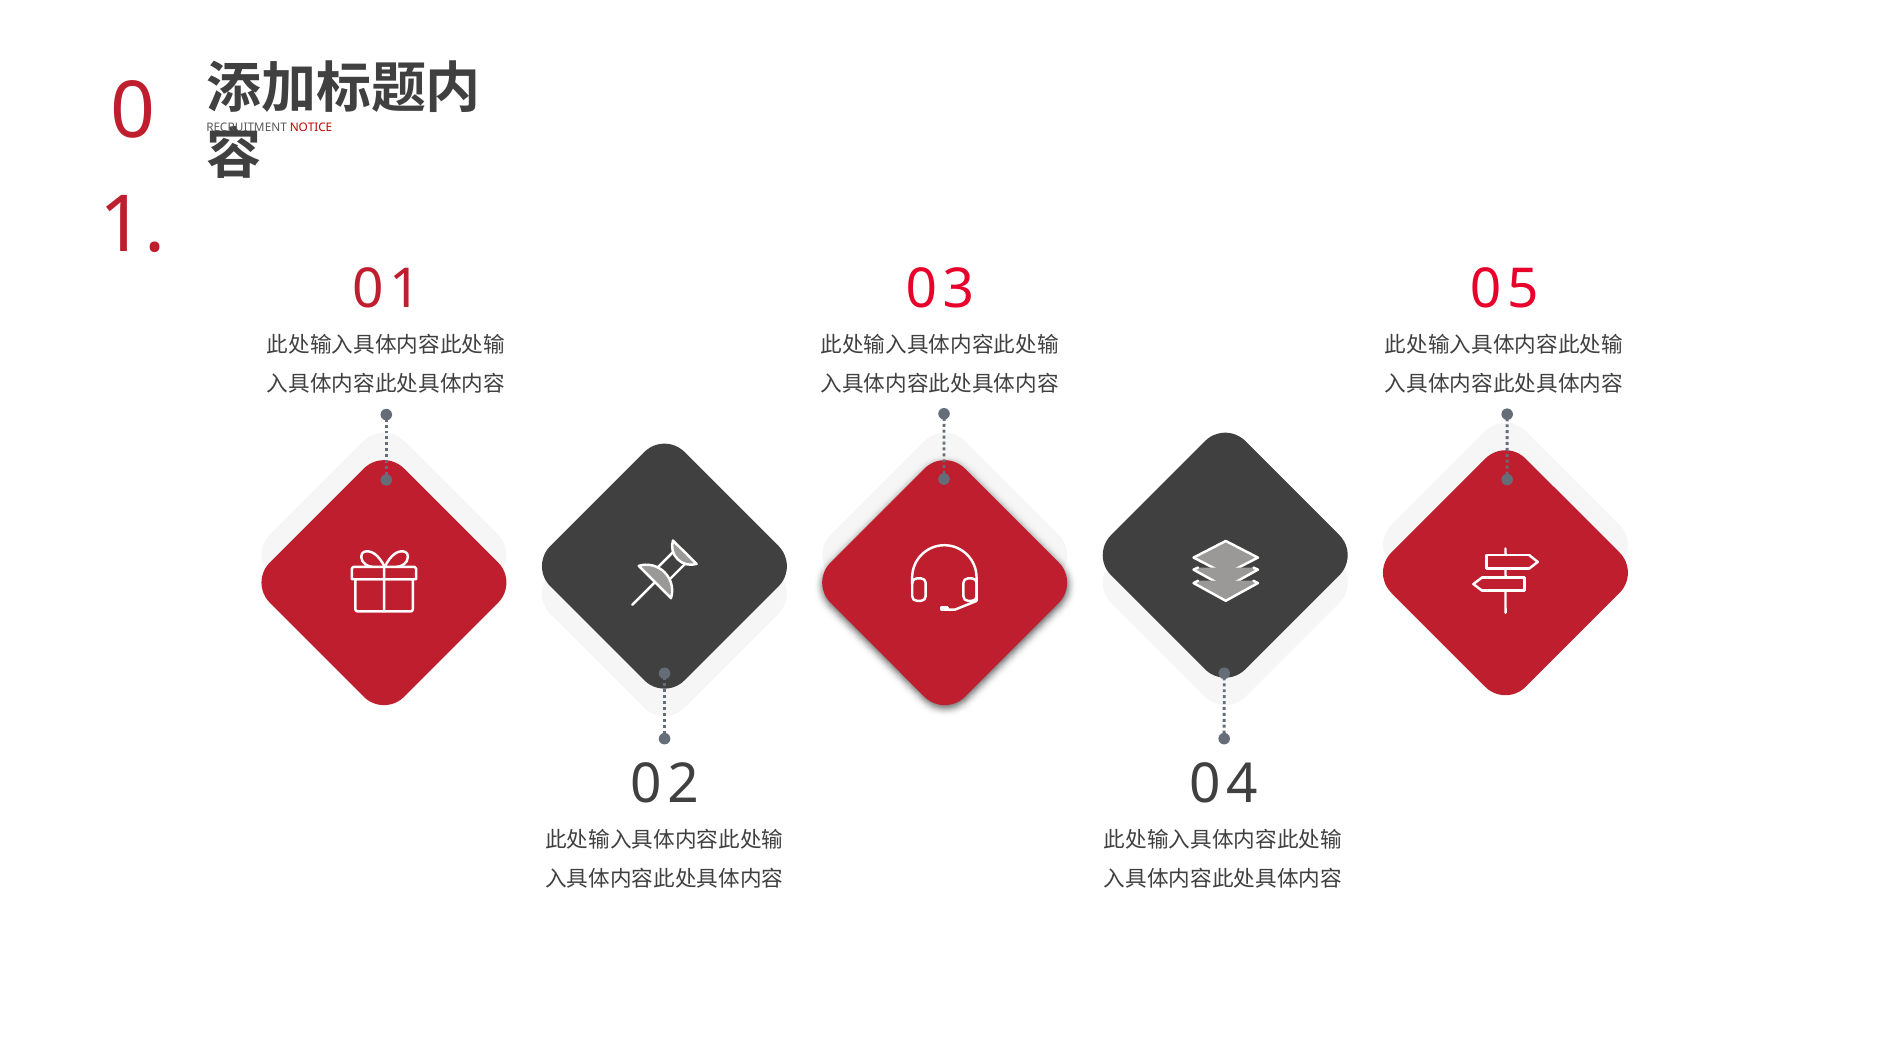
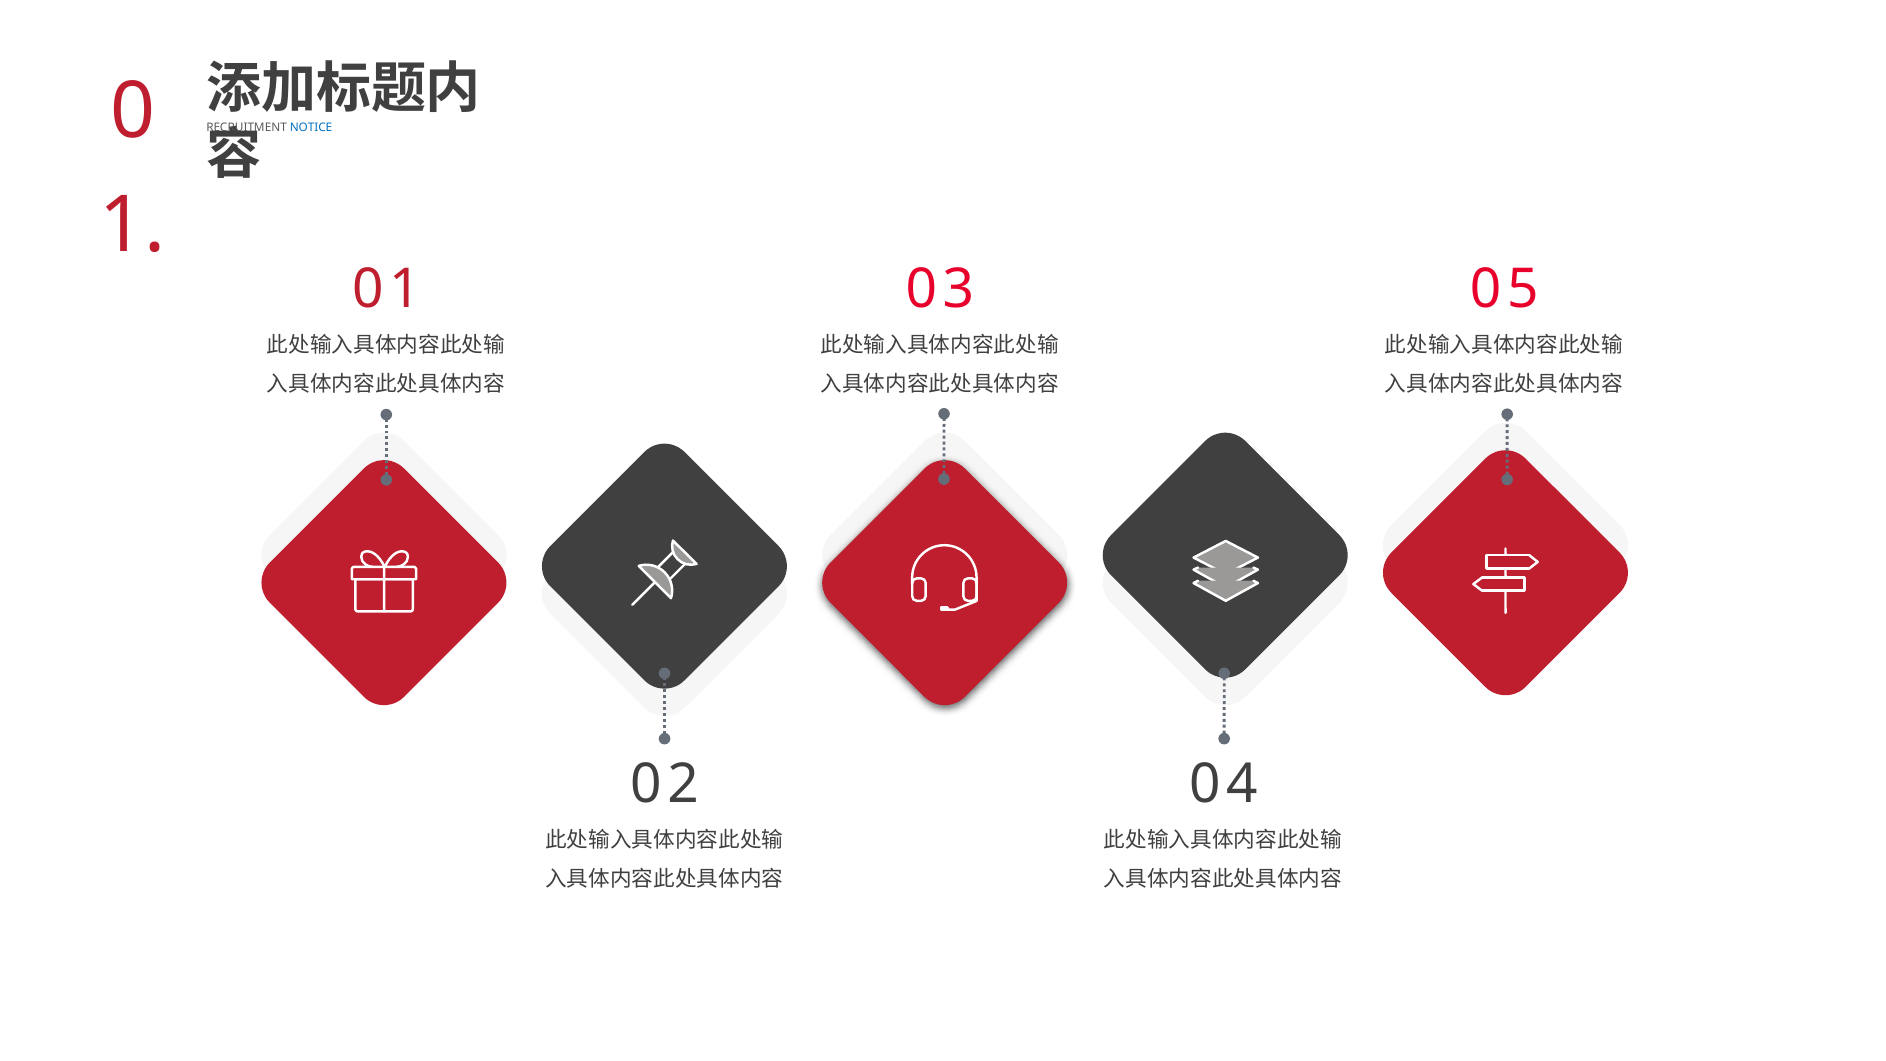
NOTICE colour: red -> blue (311, 128)
